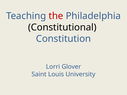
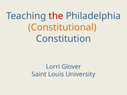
Constitutional colour: black -> orange (62, 27)
